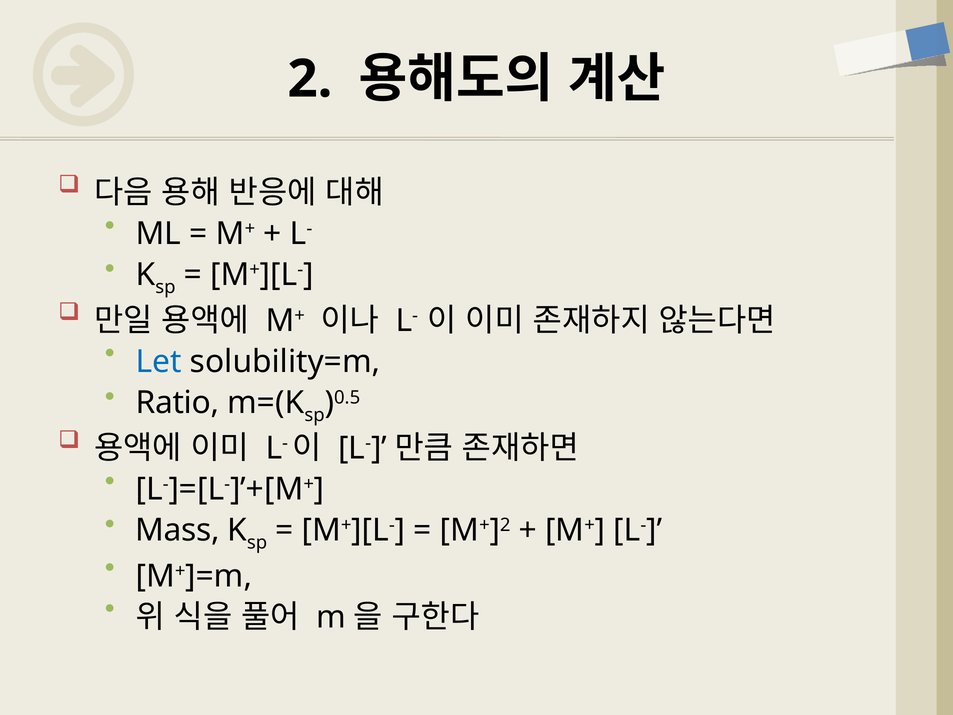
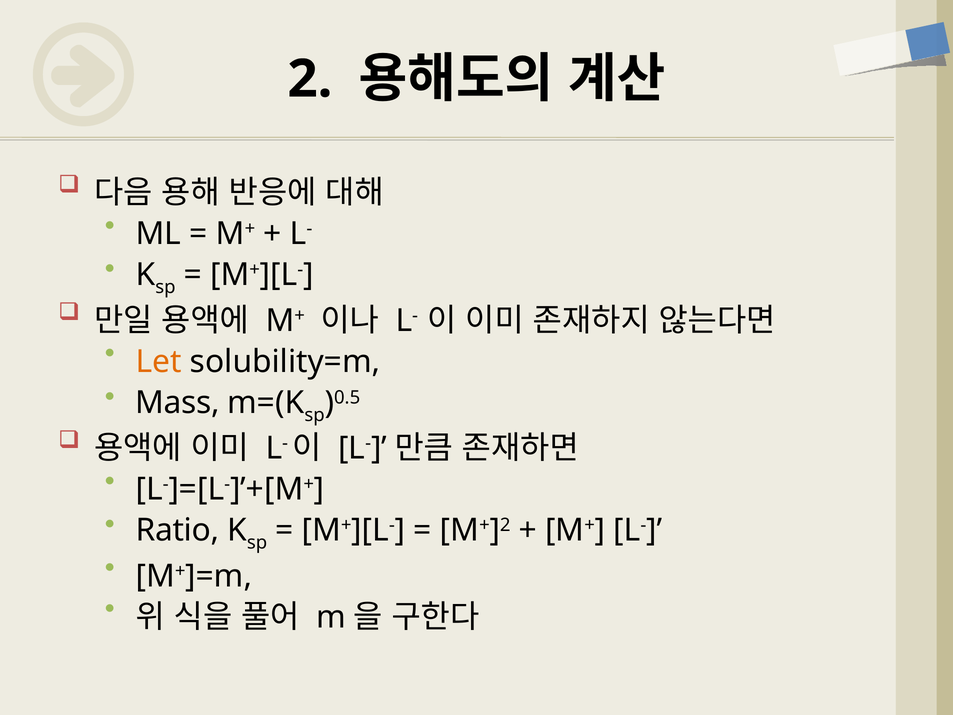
Let colour: blue -> orange (159, 362)
Ratio: Ratio -> Mass (178, 402)
Mass: Mass -> Ratio (177, 530)
